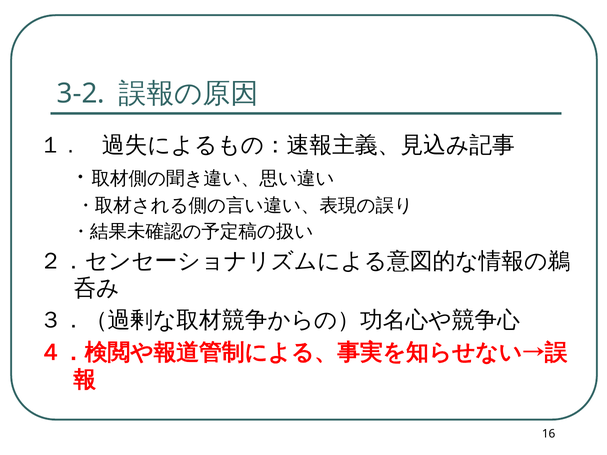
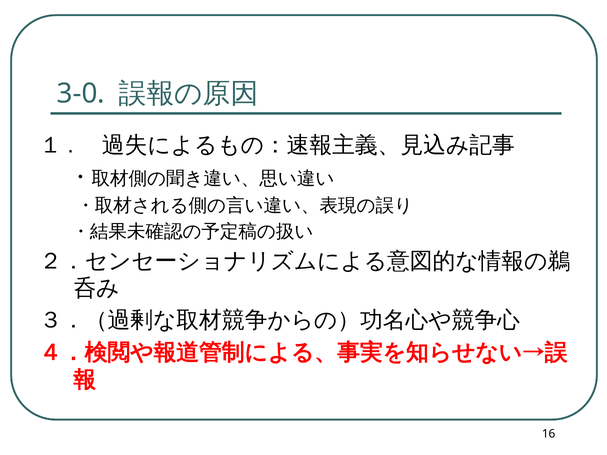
3-2: 3-2 -> 3-0 (81, 93)
